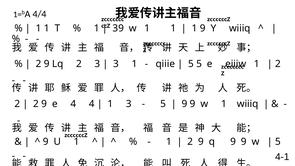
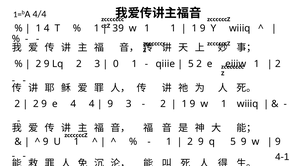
1: 1 -> 4 (47, 28)
3: 3 -> 0 (116, 64)
5 5: 5 -> 2 (199, 64)
1: 1 -> 9 (110, 104)
5: 5 -> 2 (163, 104)
9: 9 -> 1 (184, 104)
q 9: 9 -> 5 (233, 142)
5: 5 -> 9 (278, 142)
